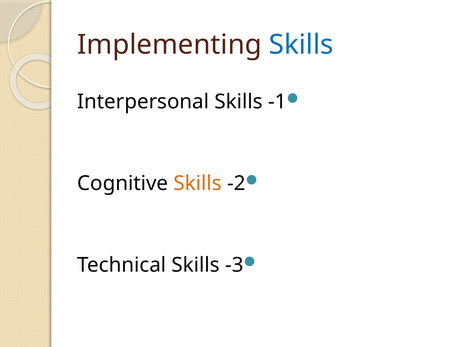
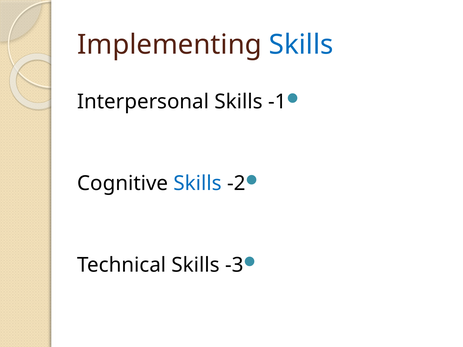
Skills colour: orange -> blue (198, 184)
